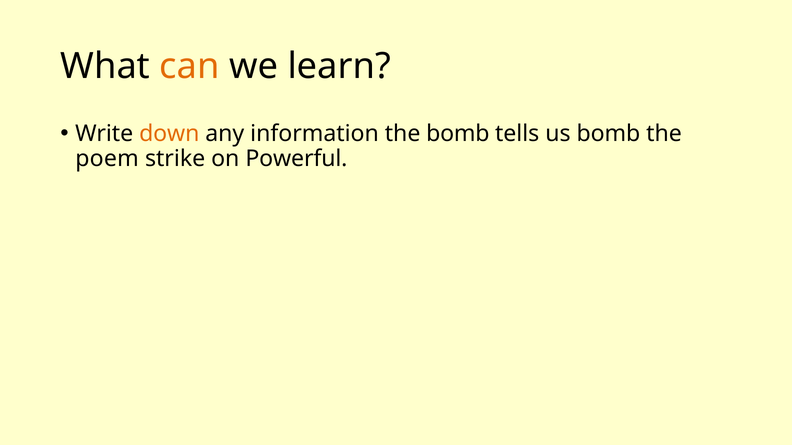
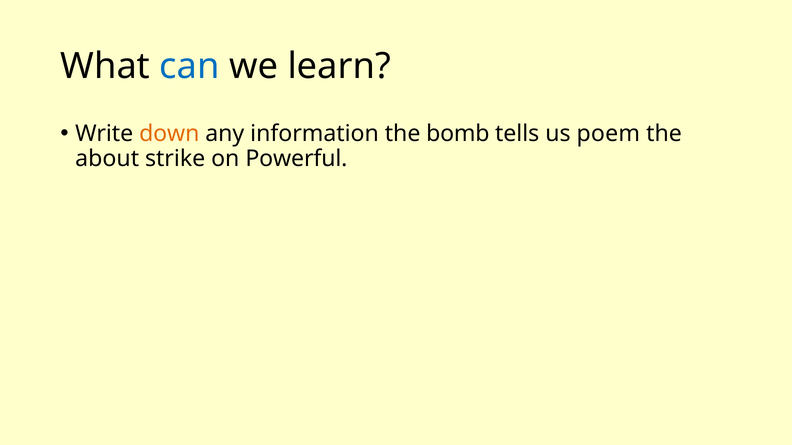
can colour: orange -> blue (190, 67)
us bomb: bomb -> poem (608, 134)
poem: poem -> about (107, 159)
